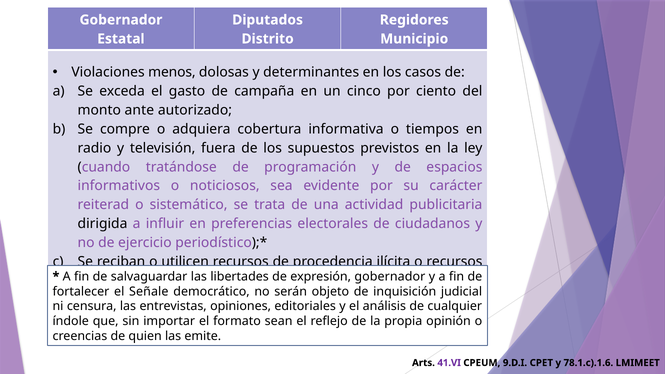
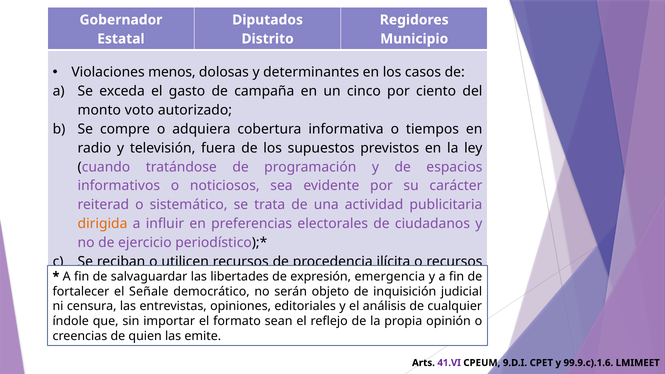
ante: ante -> voto (139, 110)
dirigida colour: black -> orange (103, 224)
expresión gobernador: gobernador -> emergencia (390, 276)
78.1.c).1.6: 78.1.c).1.6 -> 99.9.c).1.6 (588, 363)
